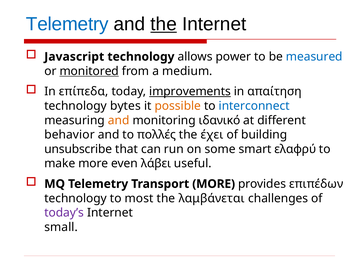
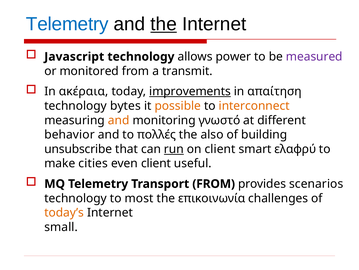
measured colour: blue -> purple (314, 57)
monitored underline: present -> none (89, 71)
medium: medium -> transmit (187, 71)
επίπεδα: επίπεδα -> ακέραια (84, 91)
interconnect colour: blue -> orange (254, 106)
ιδανικό: ιδανικό -> γνωστό (220, 120)
έχει: έχει -> also (212, 134)
run underline: none -> present (174, 149)
on some: some -> client (220, 149)
make more: more -> cities (93, 163)
even λάβει: λάβει -> client (156, 163)
Transport MORE: MORE -> FROM (214, 183)
επιπέδων: επιπέδων -> scenarios (316, 183)
λαμβάνεται: λαμβάνεται -> επικοινωνία (212, 198)
today’s colour: purple -> orange (64, 212)
